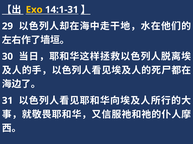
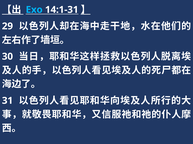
Exo colour: yellow -> light blue (34, 10)
